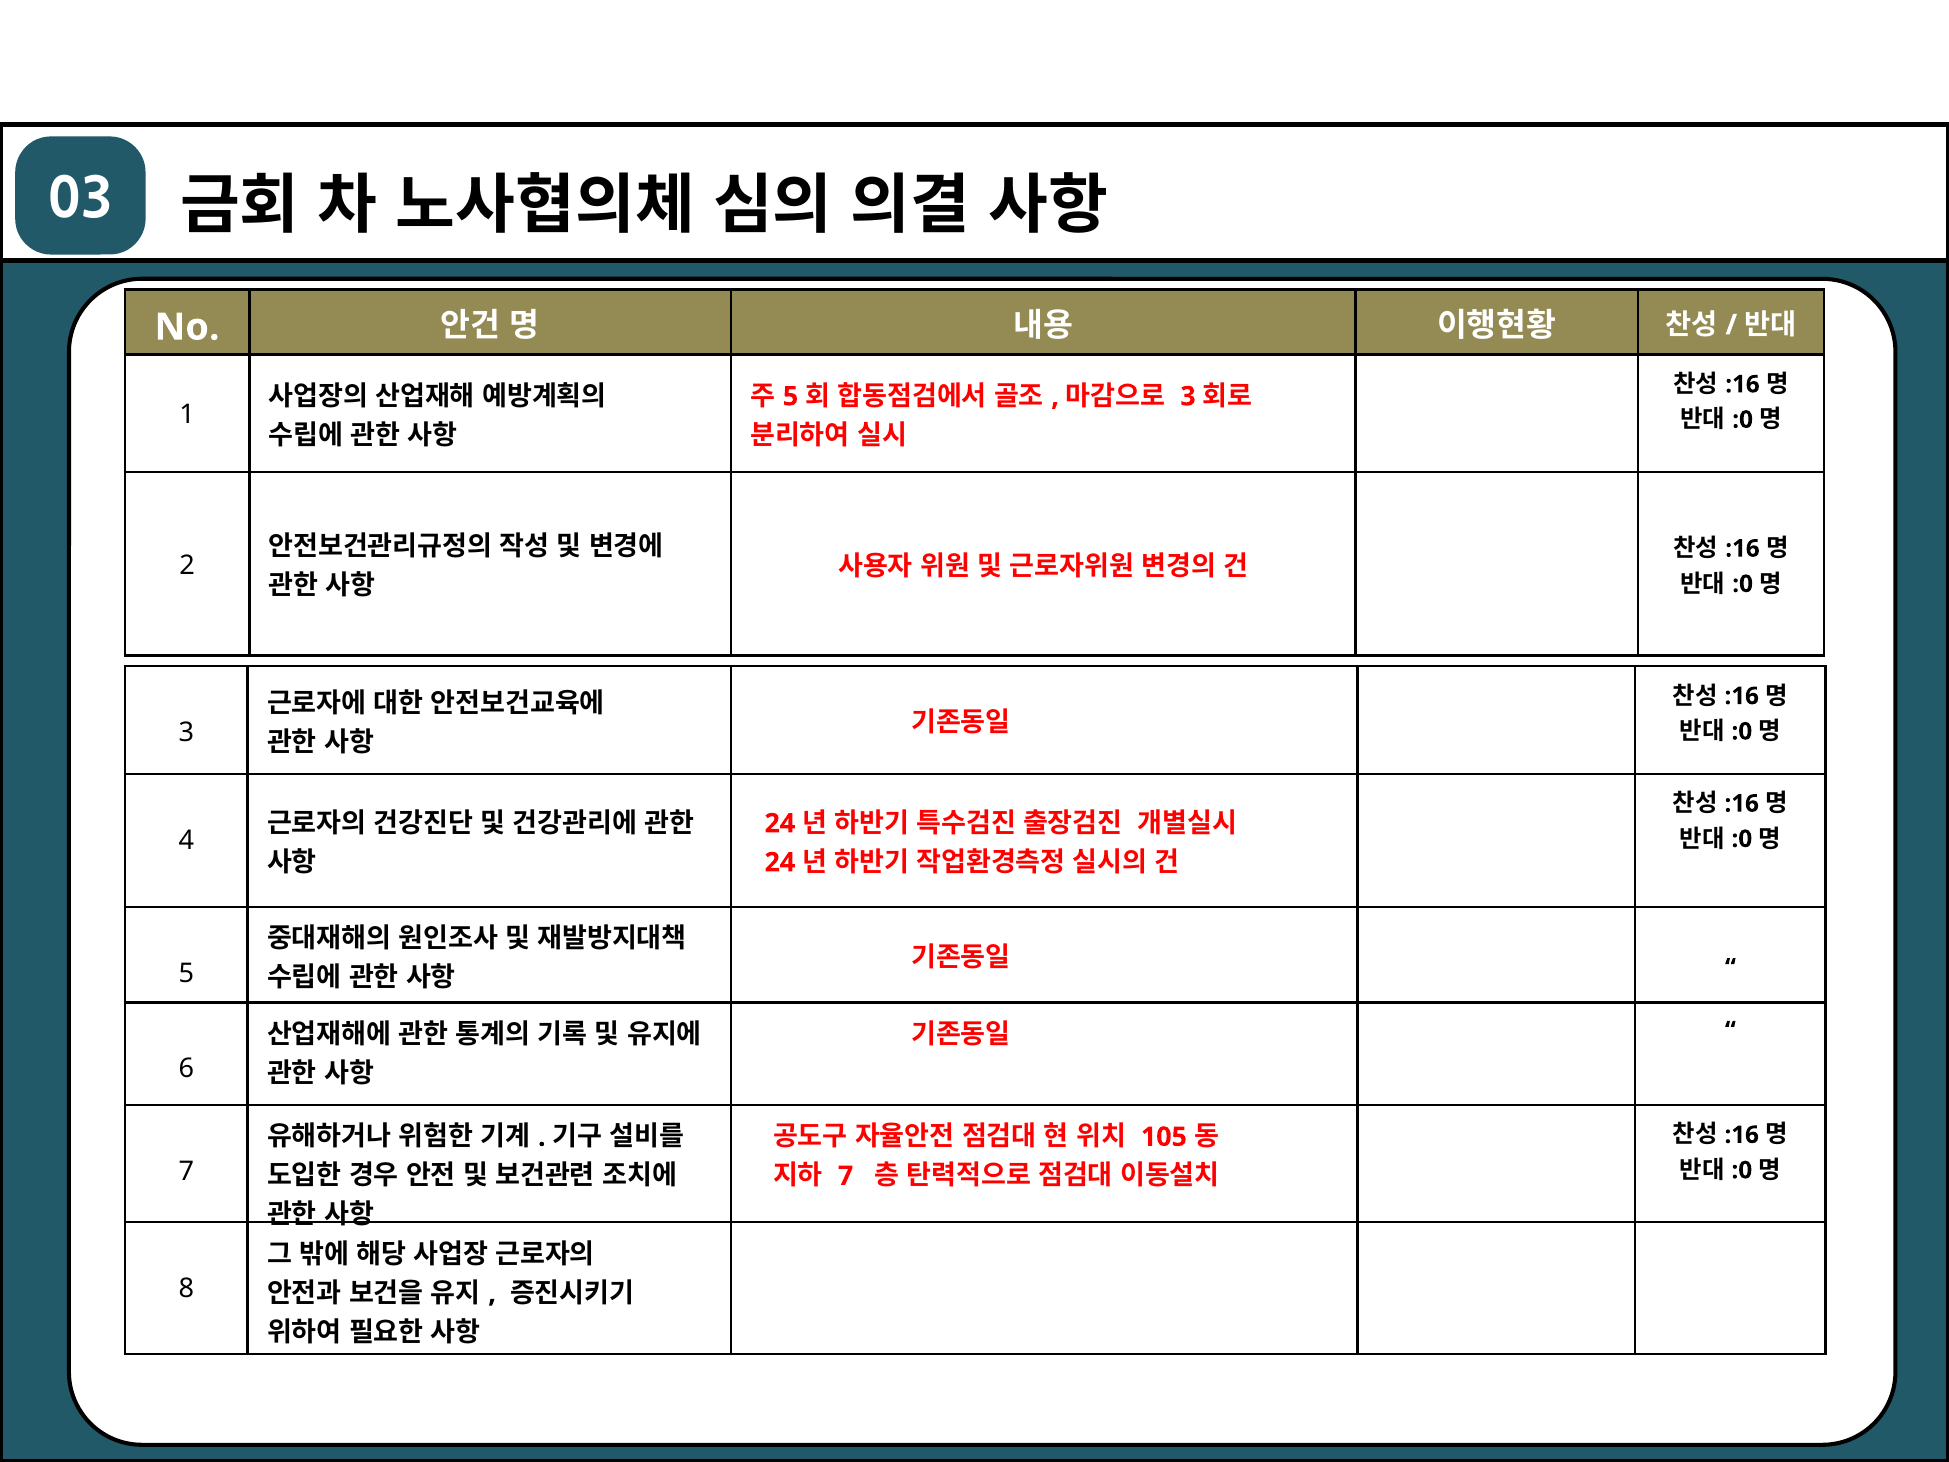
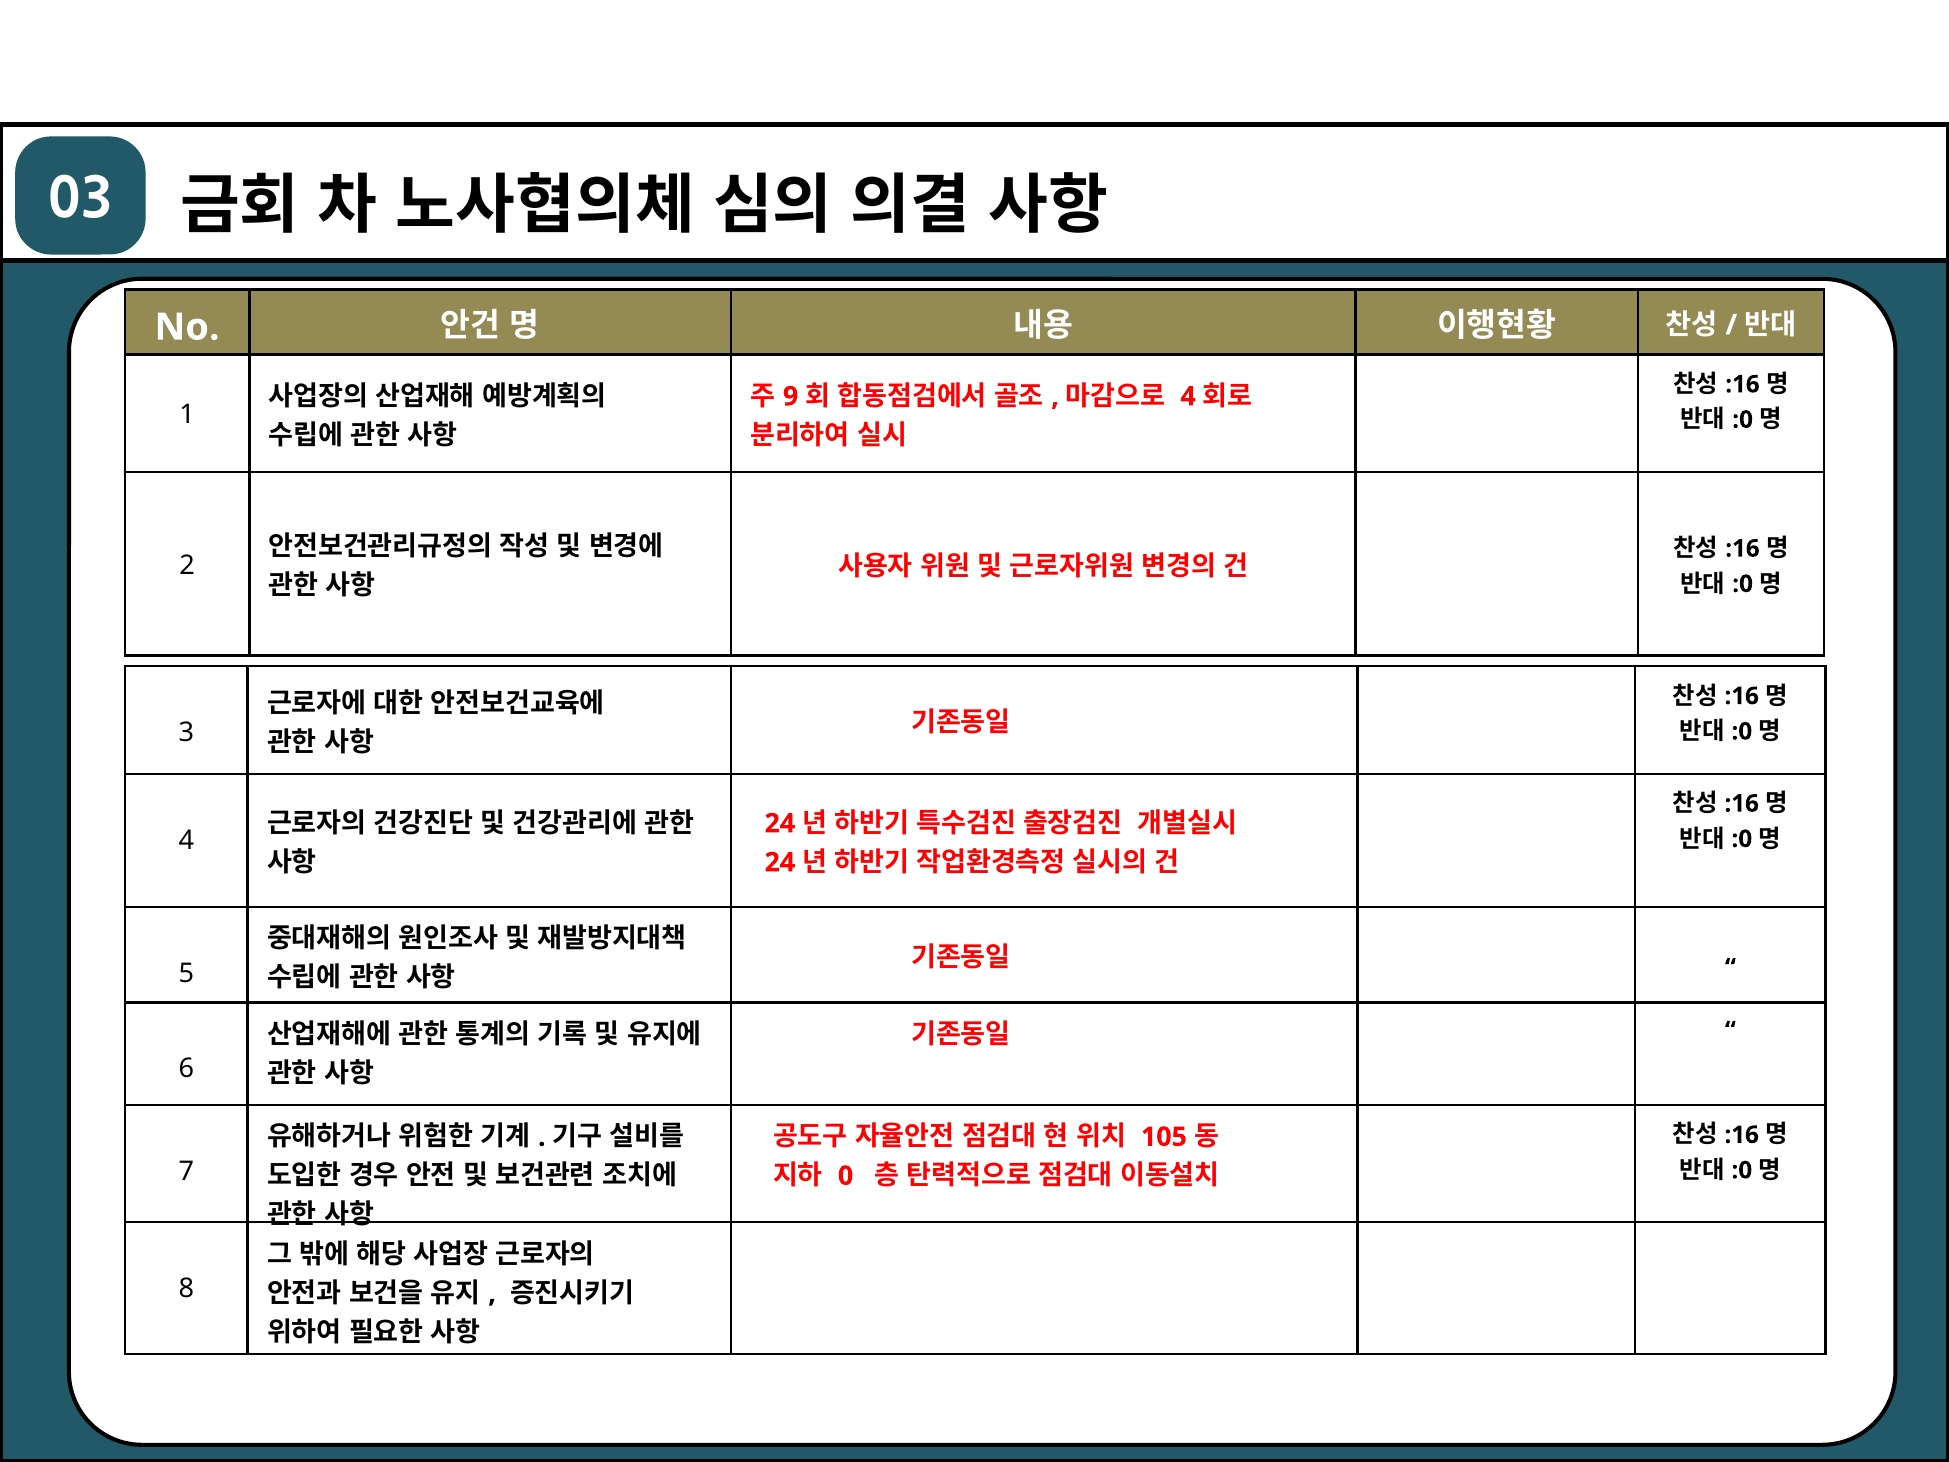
5: 5 -> 9 (791, 396)
3: 3 -> 4 (1188, 396)
7: 7 -> 0 (846, 1176)
